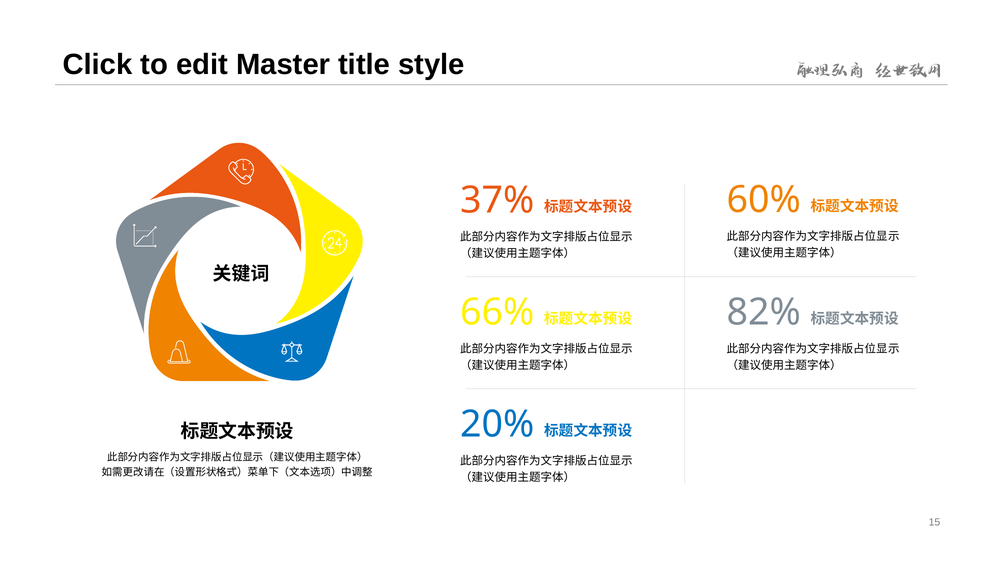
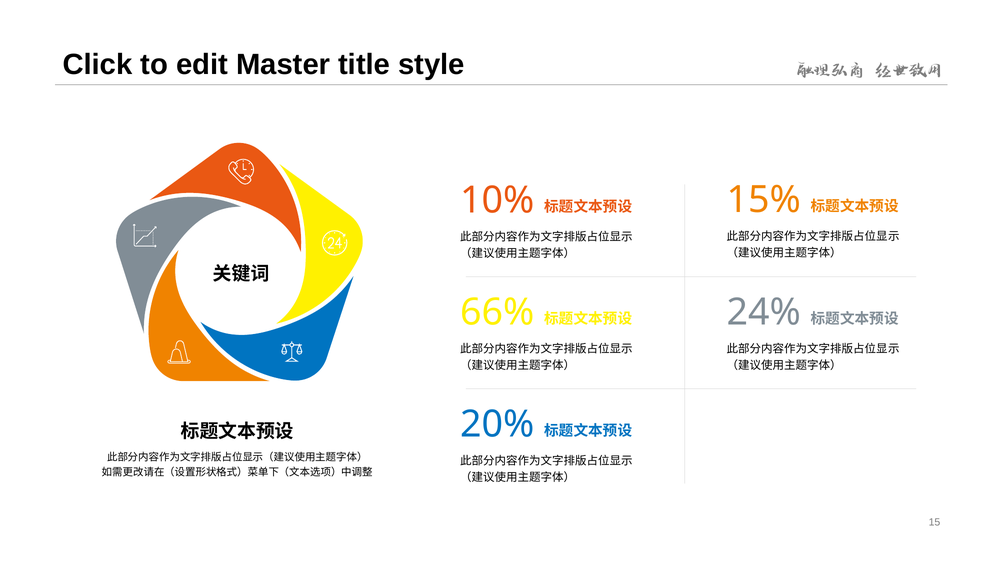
60%: 60% -> 15% (764, 200)
37%: 37% -> 10% (497, 201)
82%: 82% -> 24% (764, 313)
